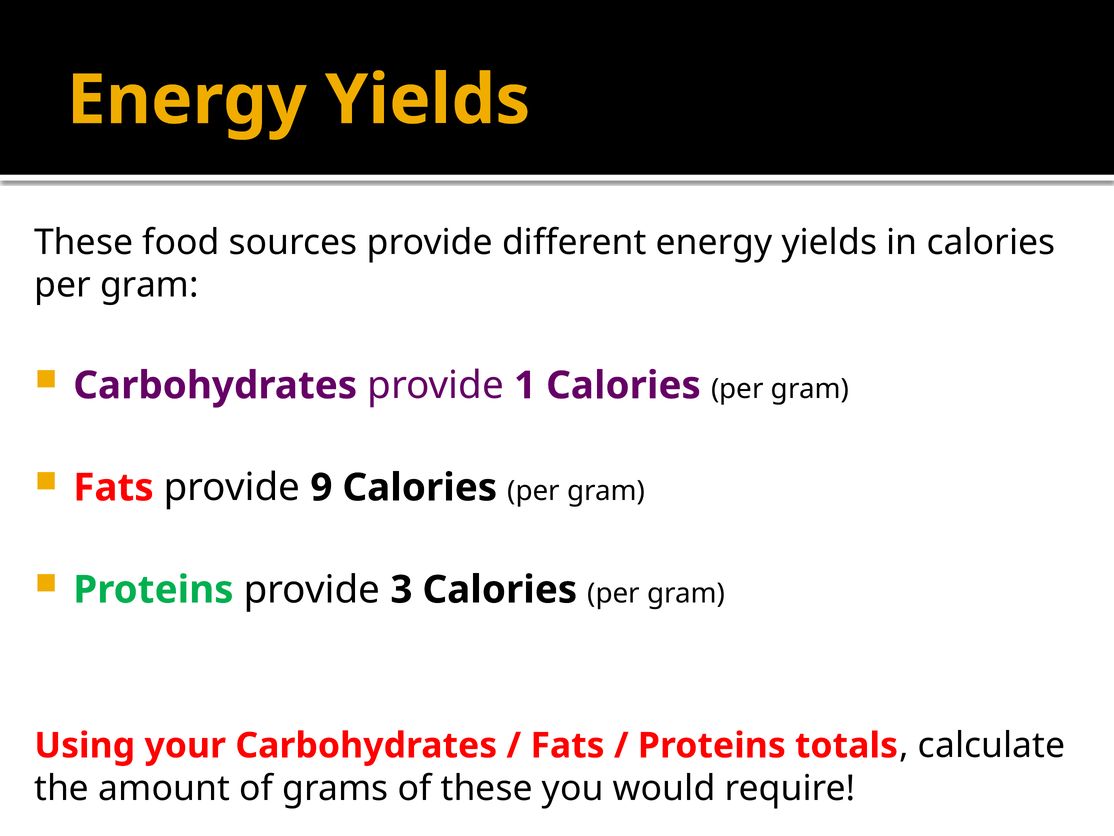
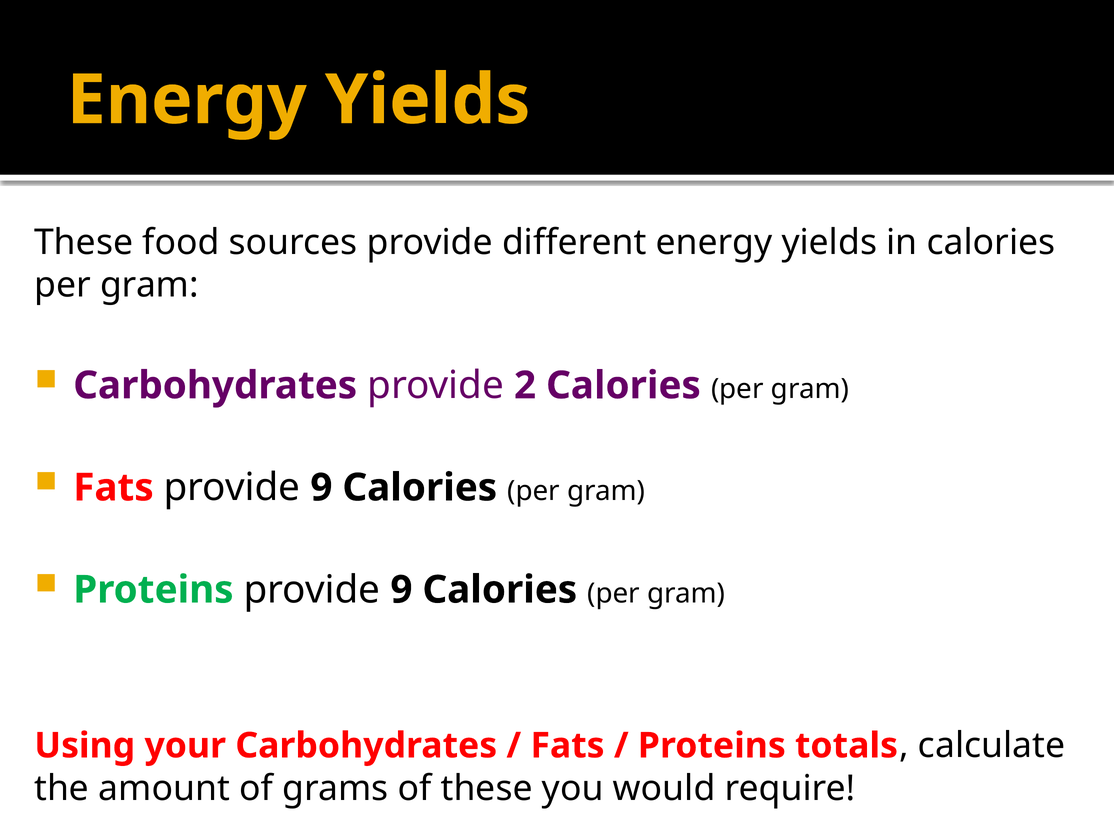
1: 1 -> 2 (525, 385)
Proteins provide 3: 3 -> 9 (401, 589)
